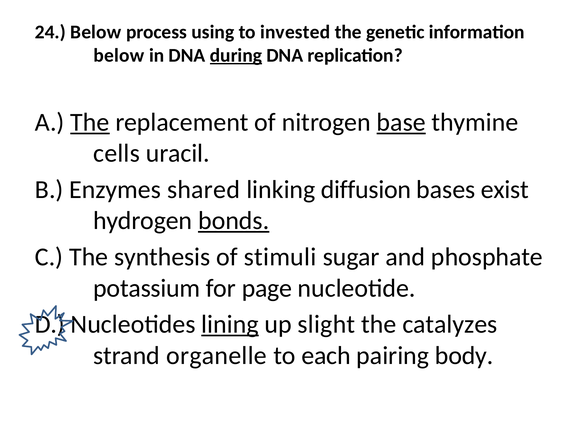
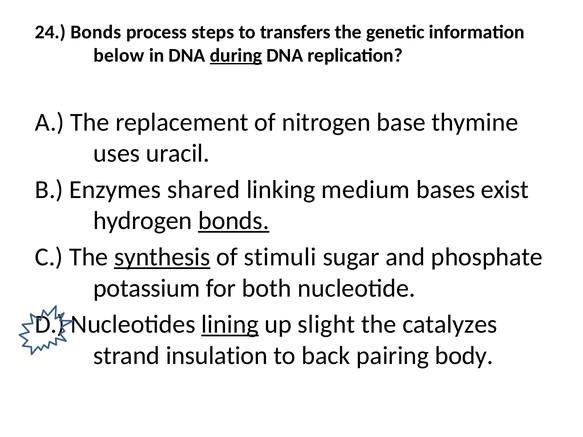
24 Below: Below -> Bonds (96, 32)
using: using -> steps (213, 32)
invested: invested -> transfers (295, 32)
The underline: present -> none (90, 122)
base underline: present -> none (401, 122)
cells: cells -> uses (117, 153)
diffusion: diffusion -> medium (366, 190)
synthesis underline: none -> present (162, 257)
page: page -> both (267, 288)
organelle: organelle -> insulation (217, 356)
each: each -> back (326, 356)
